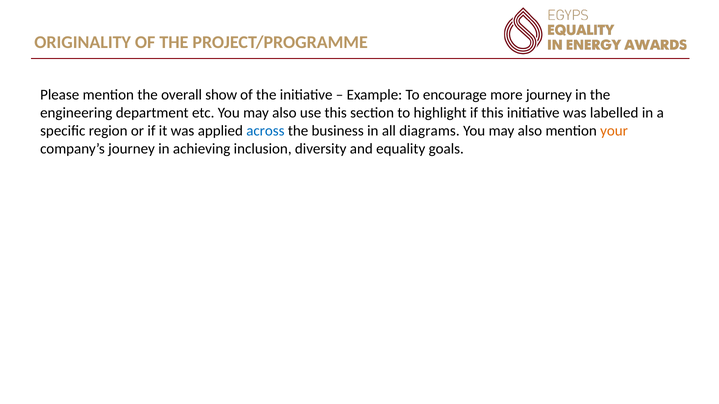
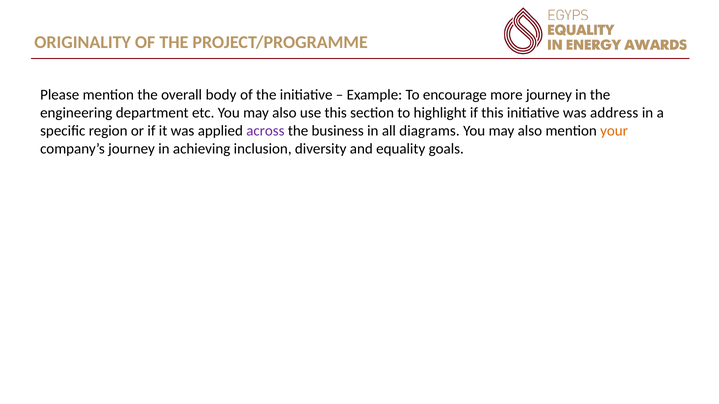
show: show -> body (221, 95)
labelled: labelled -> address (614, 113)
across colour: blue -> purple (265, 131)
